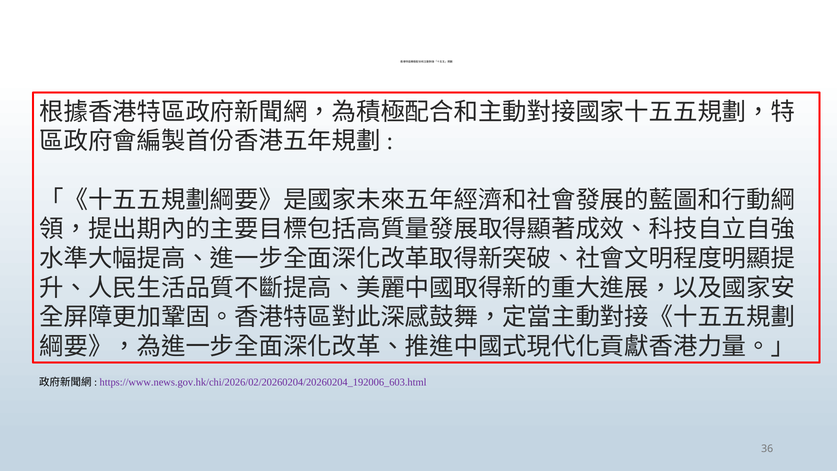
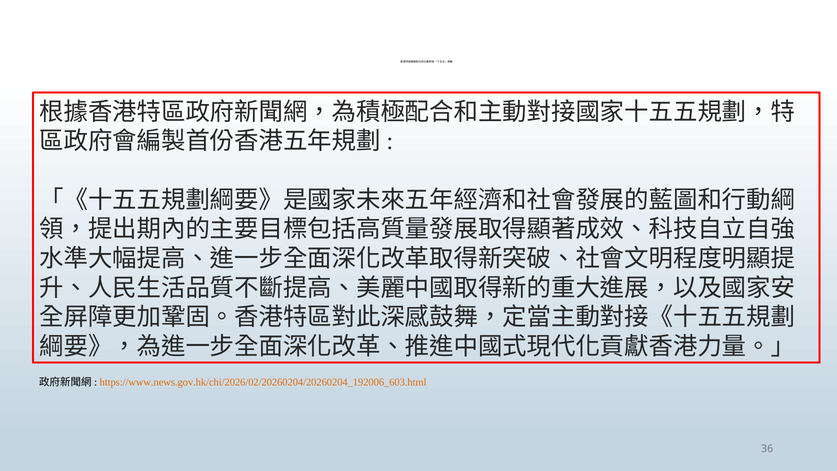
https://www.news.gov.hk/chi/2026/02/20260204/20260204_192006_603.html colour: purple -> orange (263, 382)
